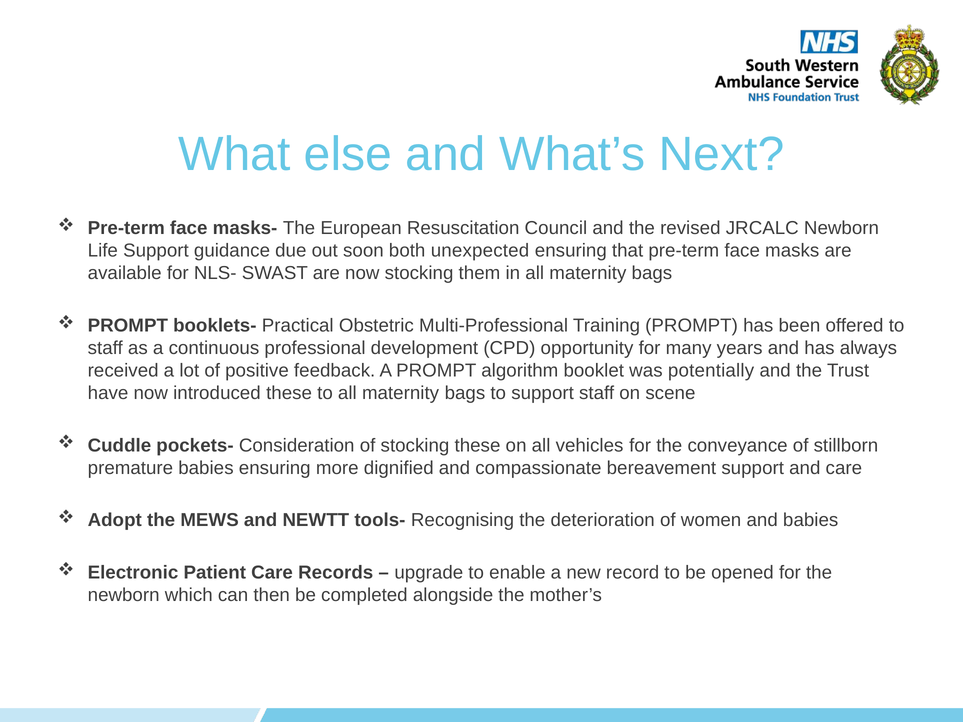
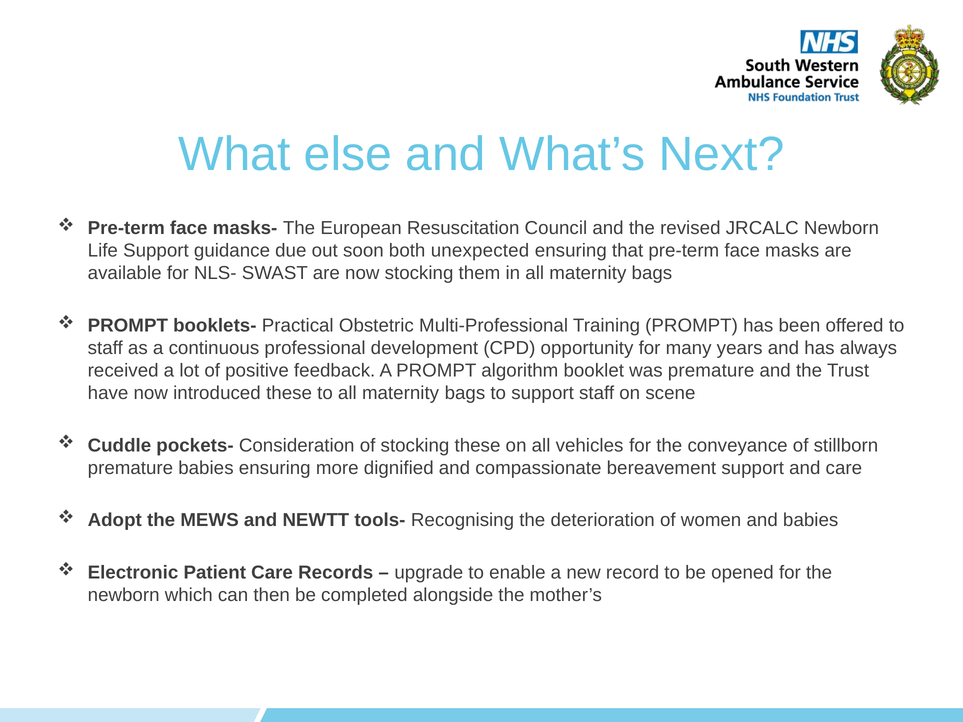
was potentially: potentially -> premature (711, 371)
